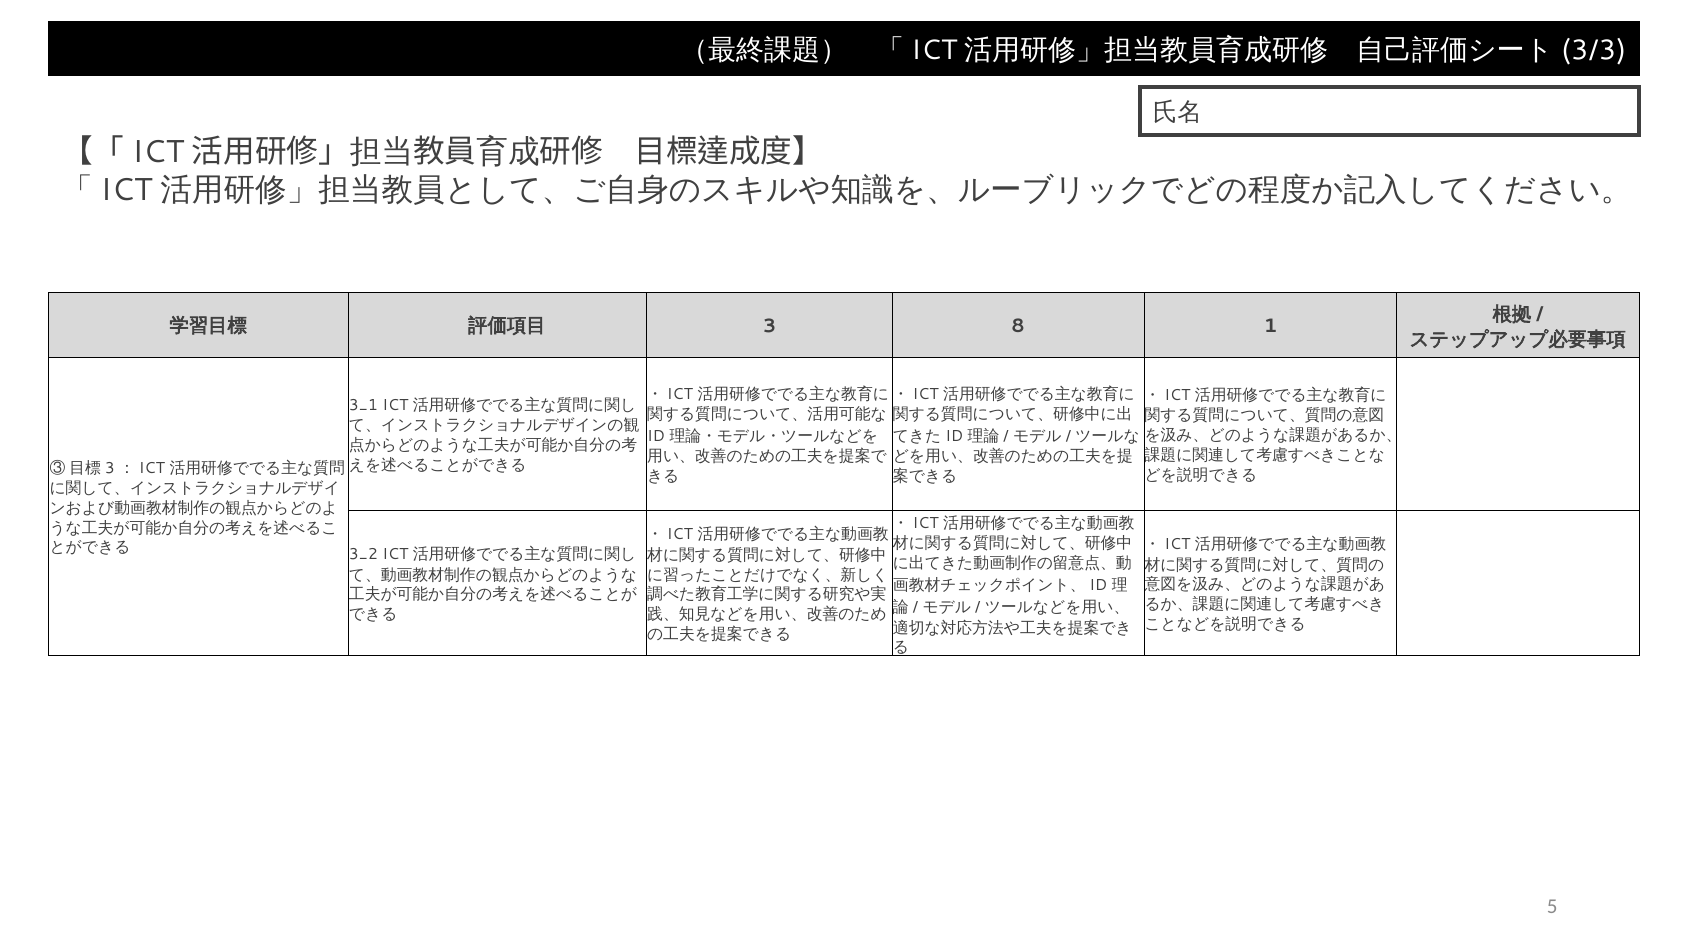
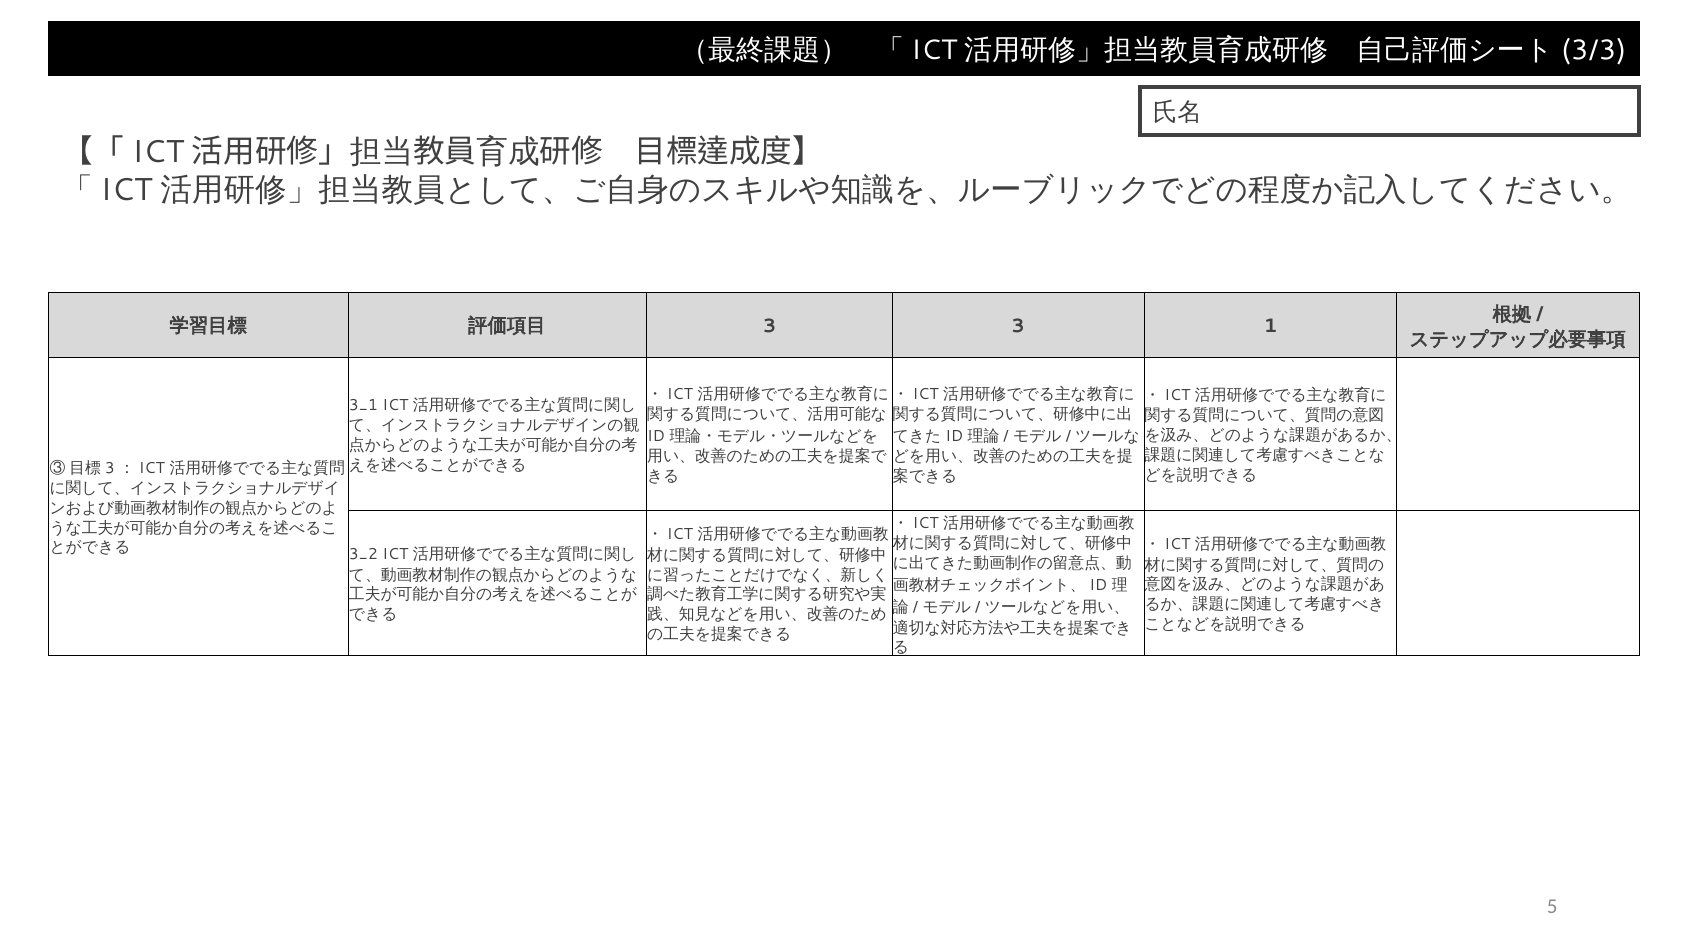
3 8: 8 -> 3 (1018, 326)
